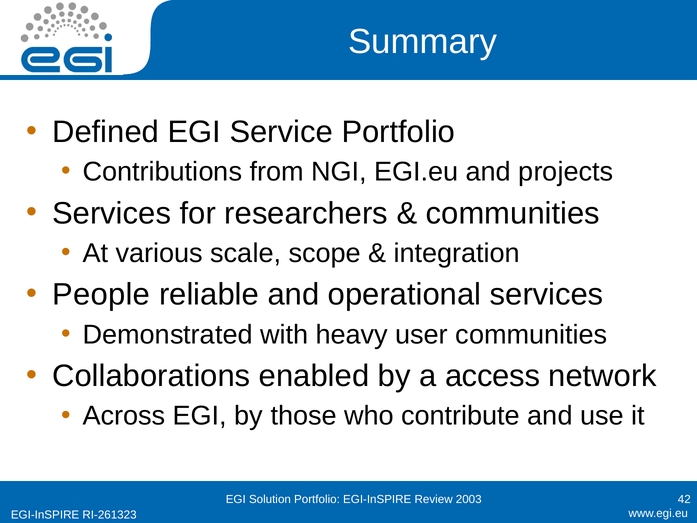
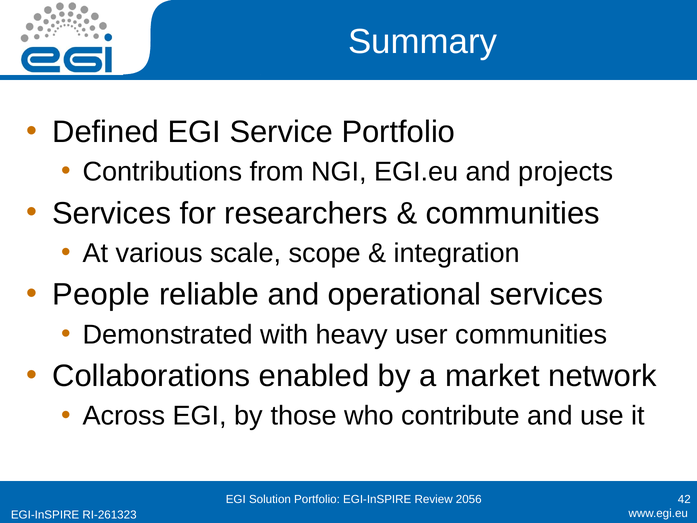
access: access -> market (492, 376)
2003: 2003 -> 2056 (469, 499)
